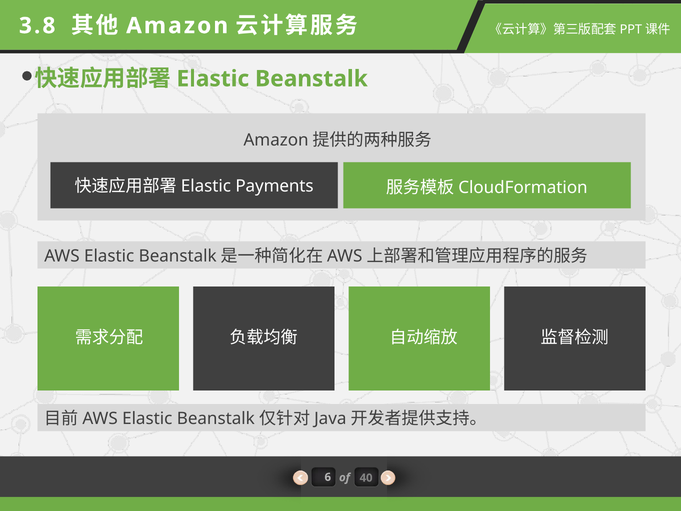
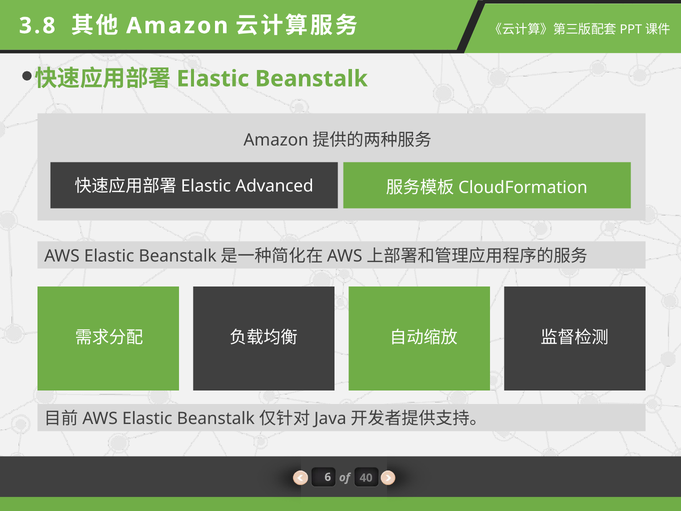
Payments: Payments -> Advanced (274, 186)
